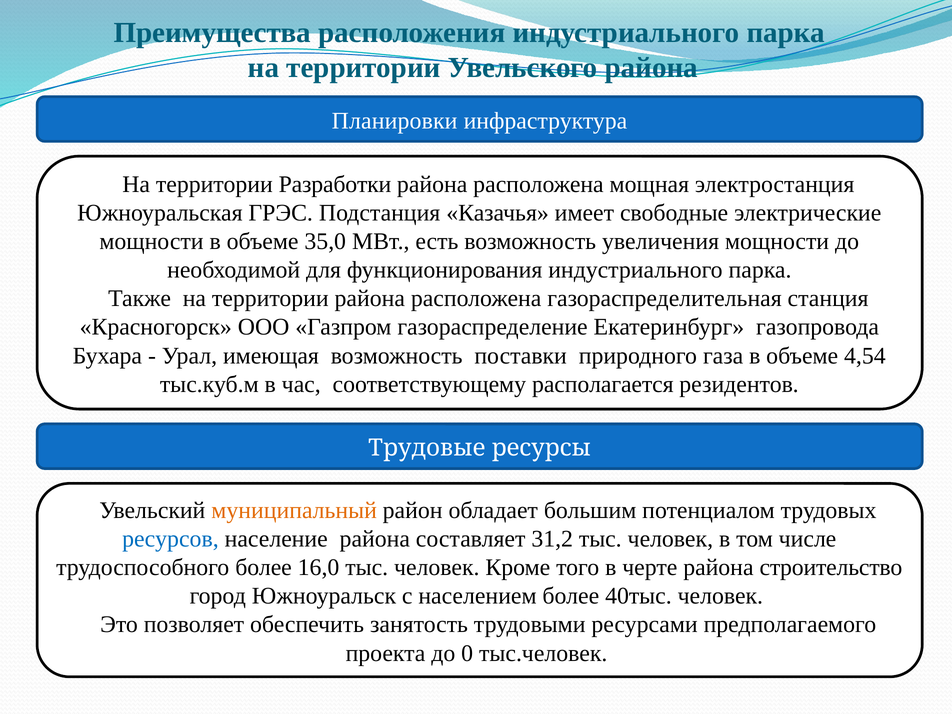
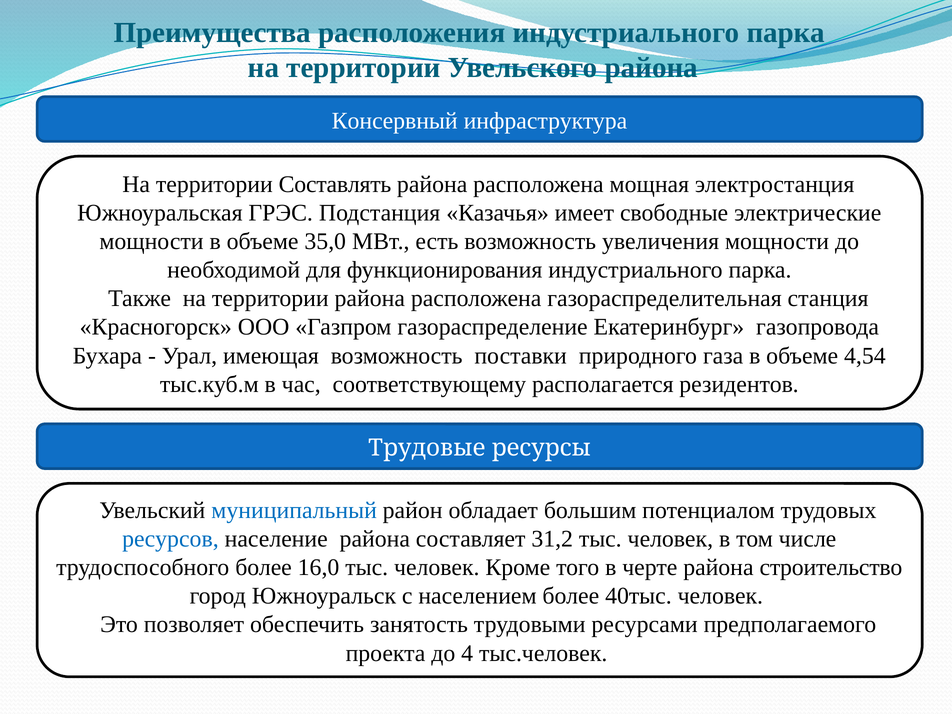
Планировки: Планировки -> Консервный (395, 121)
Разработки: Разработки -> Составлять (335, 184)
муниципальный colour: orange -> blue (294, 510)
0: 0 -> 4 (467, 653)
